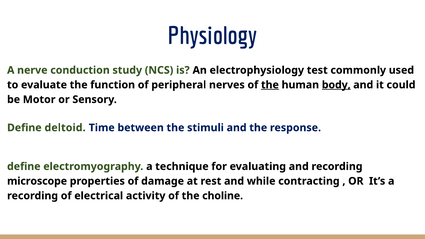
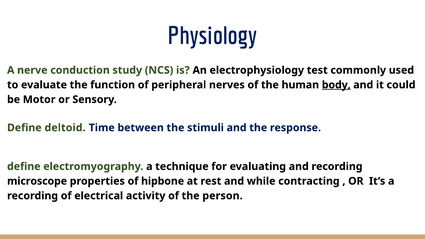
the underline: present -> none (270, 85)
damage: damage -> hipbone (163, 181)
choline: choline -> person (223, 196)
